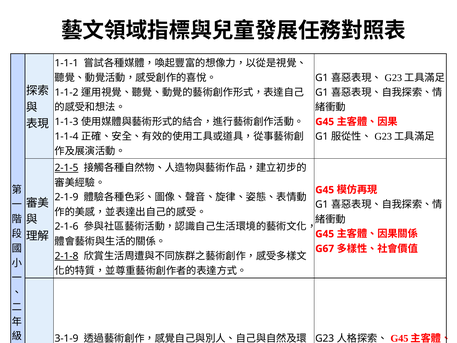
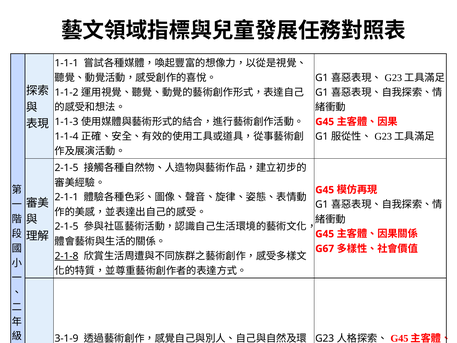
2-1-5 underline: present -> none (67, 168)
2-1-9: 2-1-9 -> 2-1-1 (67, 197)
2-1-6: 2-1-6 -> 2-1-5 (67, 226)
